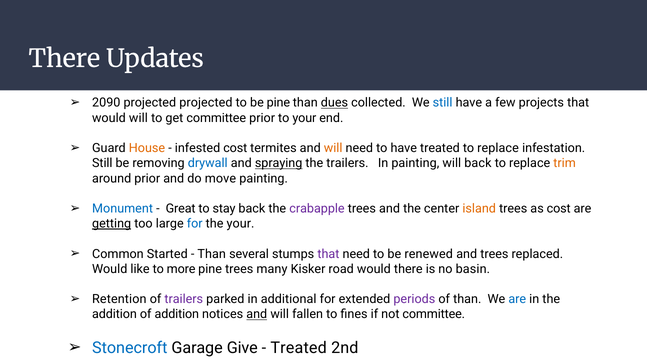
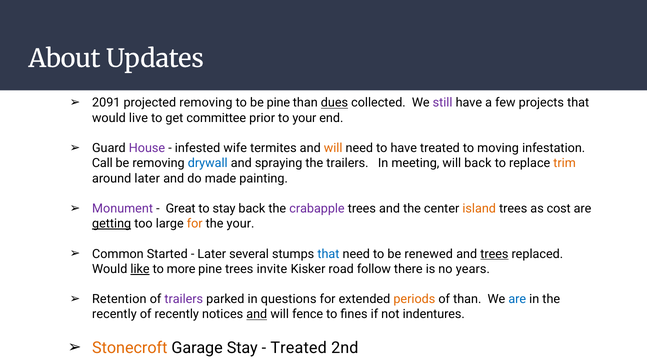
There: There -> About (64, 59)
2090: 2090 -> 2091 (106, 103)
projected projected: projected -> removing (206, 103)
still colour: blue -> purple (443, 103)
would will: will -> live (138, 118)
House colour: orange -> purple (147, 148)
infested cost: cost -> wife (235, 148)
treated to replace: replace -> moving (498, 148)
Still: Still -> Call (102, 163)
spraying underline: present -> none (279, 163)
In painting: painting -> meeting (415, 163)
around prior: prior -> later (147, 178)
move: move -> made (221, 178)
Monument colour: blue -> purple (123, 209)
for colour: blue -> orange (195, 224)
Than: Than -> Later (212, 254)
that colour: purple -> blue (328, 254)
trees underline: none -> present (494, 254)
like underline: none -> present (140, 269)
many: many -> invite (272, 269)
road would: would -> follow (374, 269)
basin: basin -> years (473, 269)
additional: additional -> questions (289, 299)
periods colour: purple -> orange (414, 299)
addition: addition -> recently (114, 314)
of addition: addition -> recently (177, 314)
fallen: fallen -> fence (308, 314)
not committee: committee -> indentures (434, 314)
Stonecroft colour: blue -> orange (130, 348)
Garage Give: Give -> Stay (242, 348)
